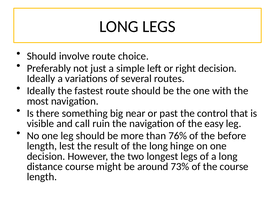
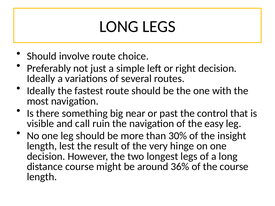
76%: 76% -> 30% (178, 136)
before: before -> insight (232, 136)
the long: long -> very (159, 146)
73%: 73% -> 36% (180, 167)
